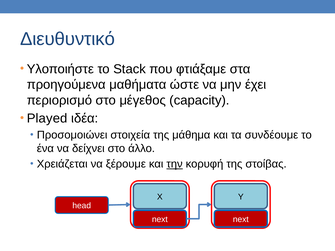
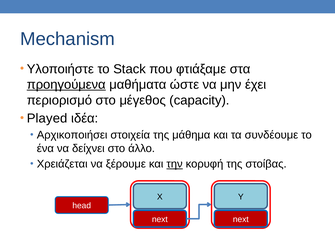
Διευθυντικό: Διευθυντικό -> Mechanism (68, 39)
προηγούμενα underline: none -> present (66, 85)
Προσομοιώνει: Προσομοιώνει -> Αρχικοποιήσει (72, 135)
